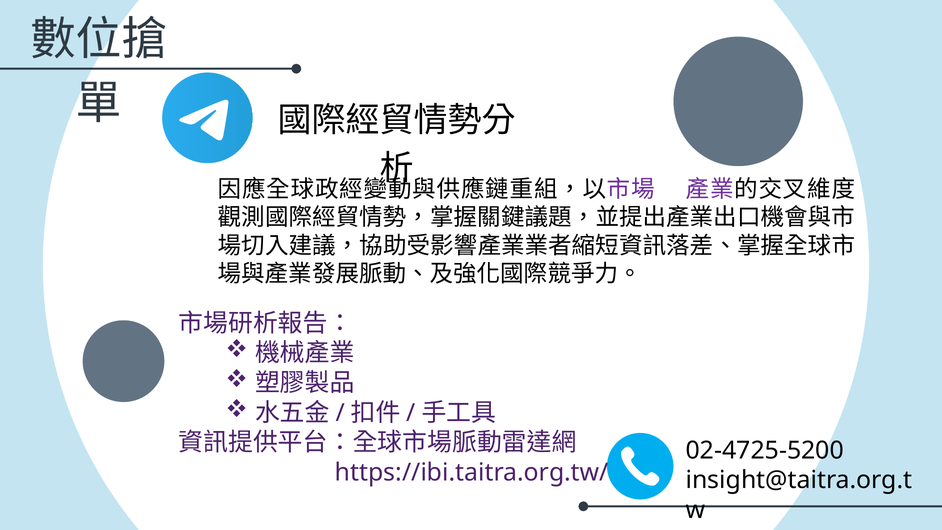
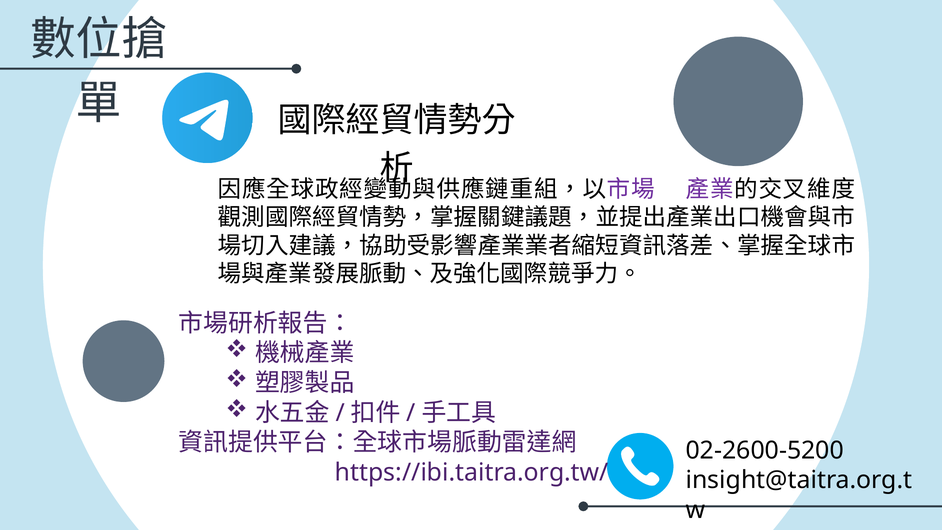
02-4725-5200: 02-4725-5200 -> 02-2600-5200 (765, 450)
